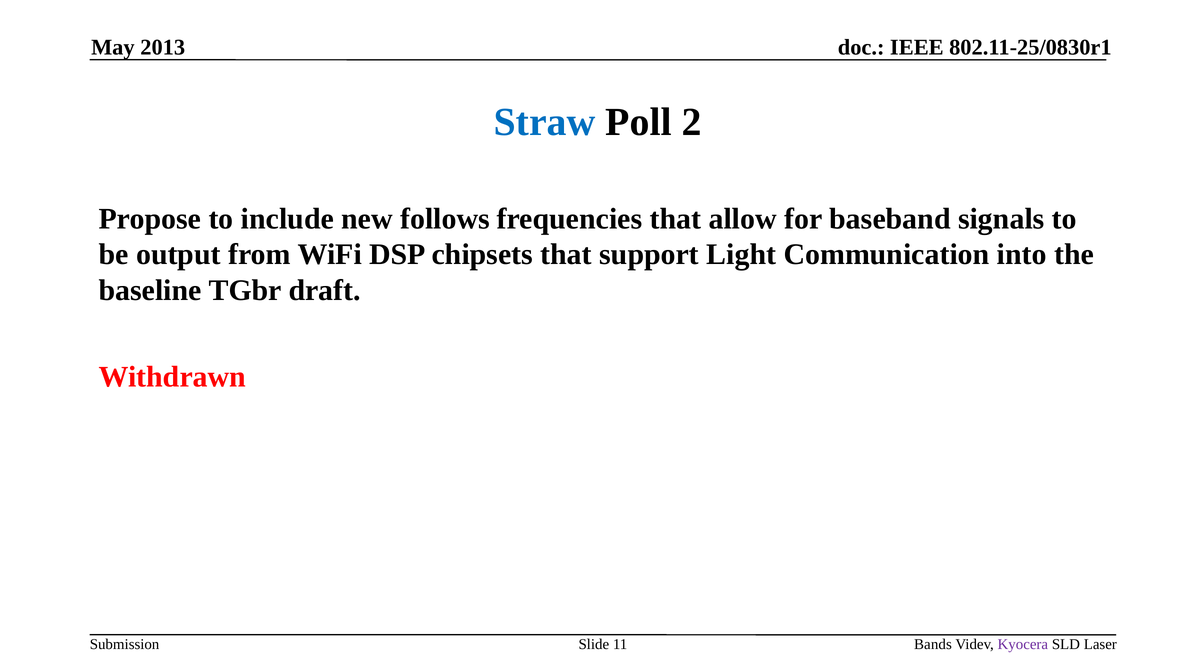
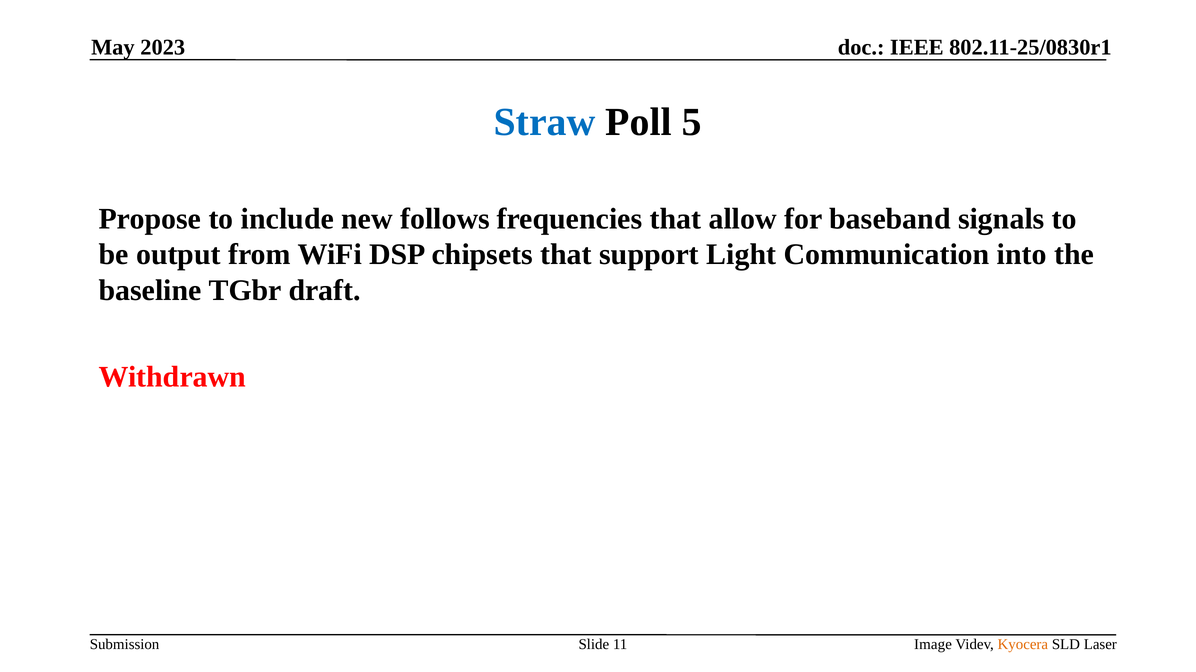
2013: 2013 -> 2023 (163, 48)
2: 2 -> 5 (692, 122)
Bands: Bands -> Image (933, 645)
Kyocera colour: purple -> orange (1023, 645)
